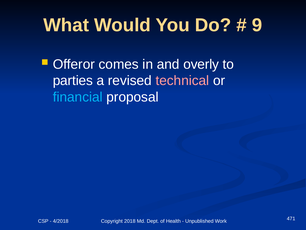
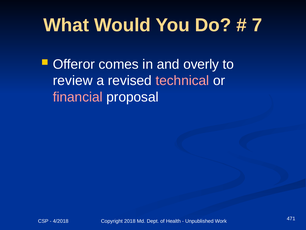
9: 9 -> 7 (257, 25)
parties: parties -> review (73, 81)
financial colour: light blue -> pink (78, 97)
